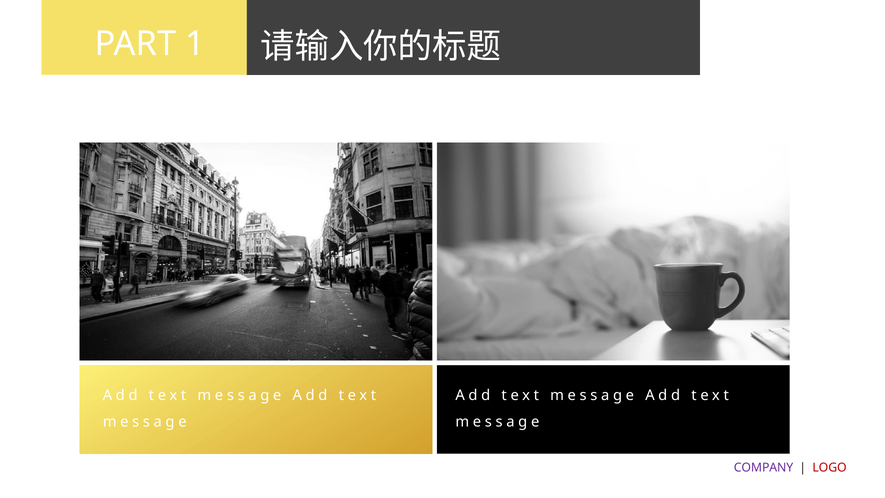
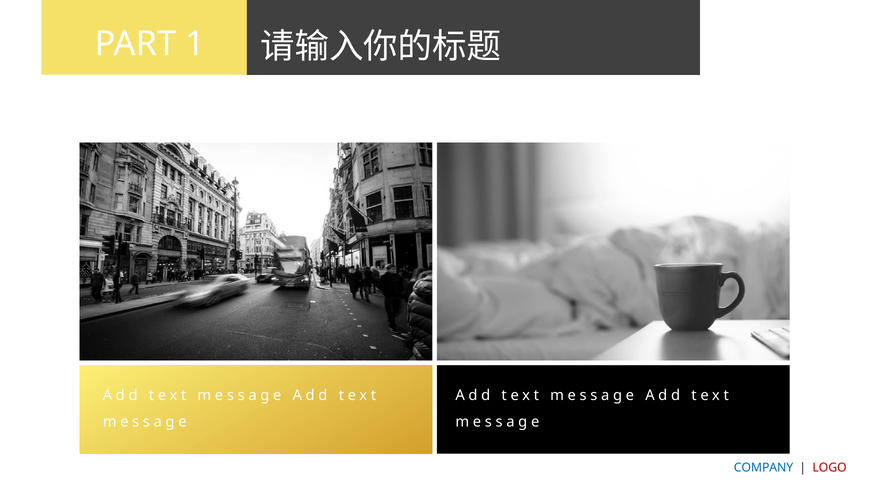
COMPANY colour: purple -> blue (764, 467)
